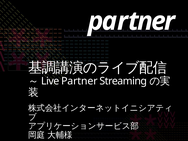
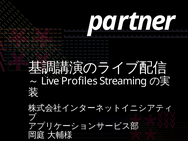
Partner: Partner -> Profiles (79, 81)
